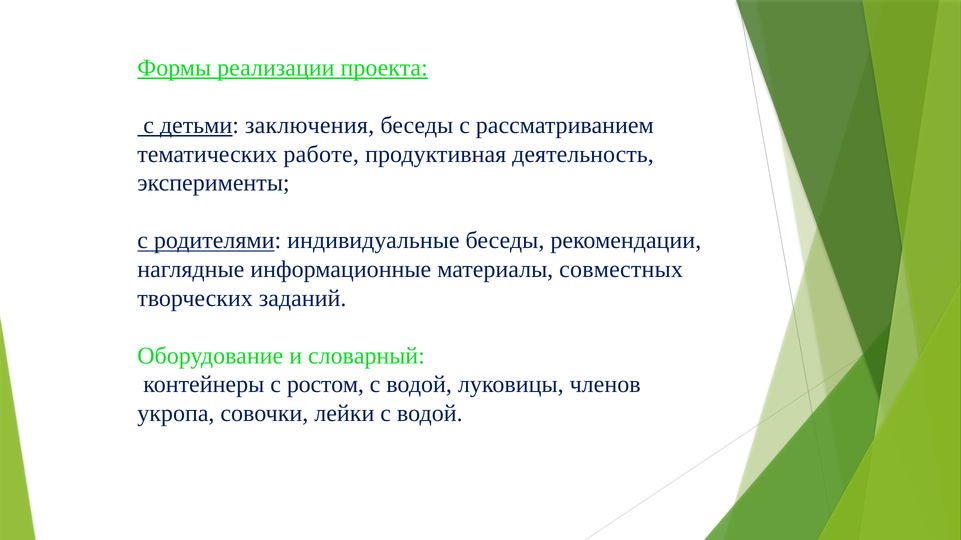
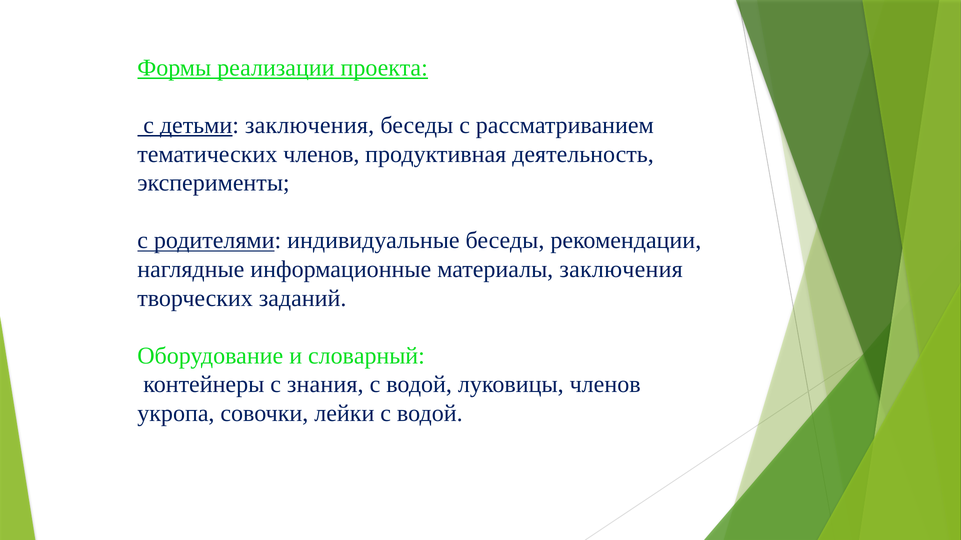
тематических работе: работе -> членов (321, 154)
материалы совместных: совместных -> заключения (621, 270)
ростом: ростом -> знания (325, 385)
